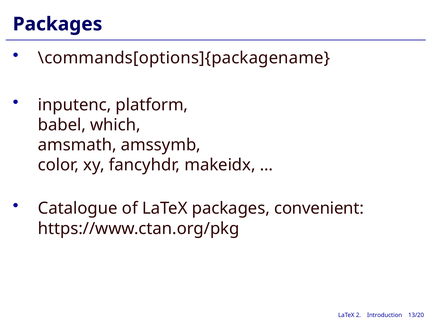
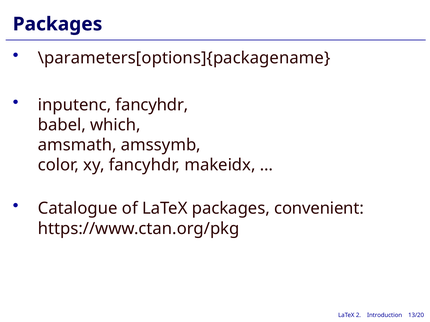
\commands[options]{packagename: \commands[options]{packagename -> \parameters[options]{packagename (184, 58)
inputenc platform: platform -> fancyhdr (152, 105)
